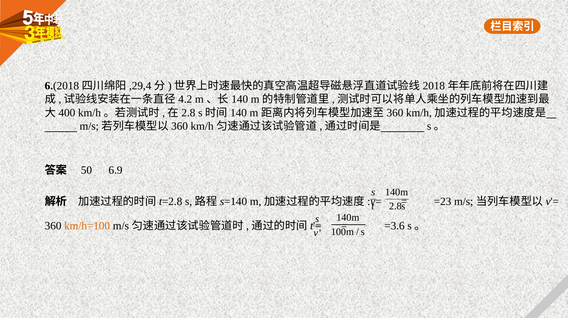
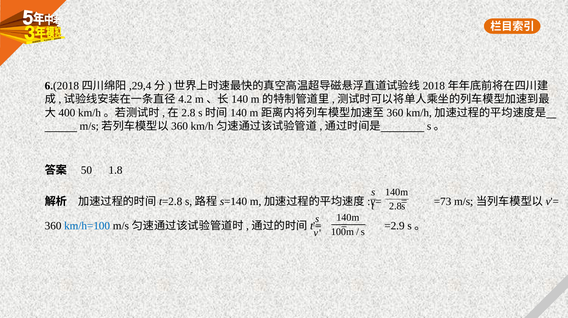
6.9: 6.9 -> 1.8 (116, 170)
=23: =23 -> =73 (443, 201)
km/h=100 colour: orange -> blue (87, 226)
=3.6: =3.6 -> =2.9 (394, 226)
